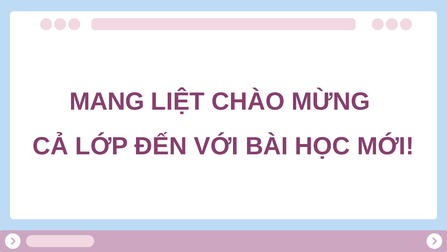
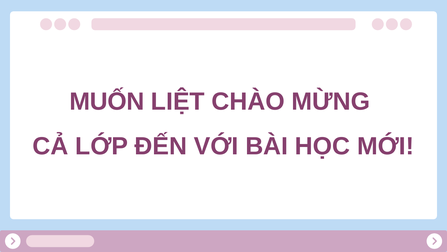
MANG: MANG -> MUỐN (107, 101)
